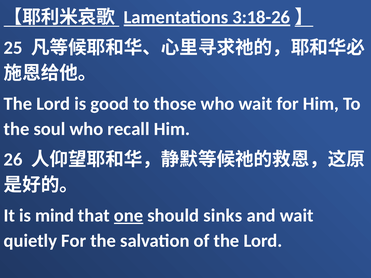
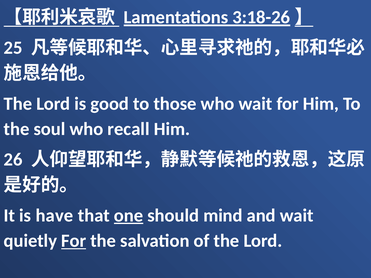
mind: mind -> have (54, 216)
sinks: sinks -> mind (223, 216)
For underline: none -> present (74, 241)
